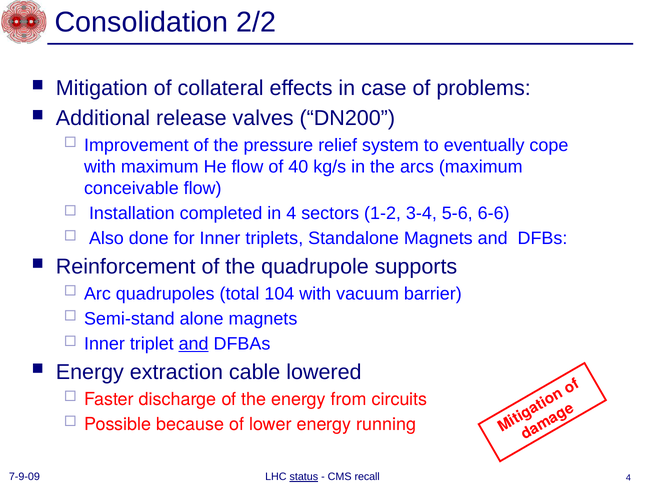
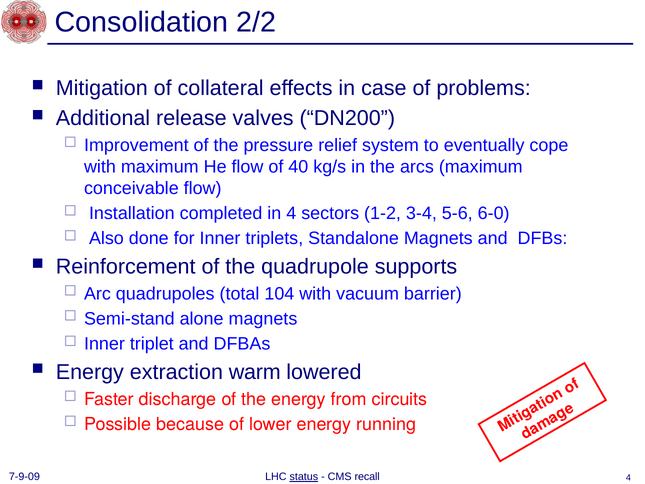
6-6: 6-6 -> 6-0 (494, 213)
and underline: present -> none (194, 344)
cable: cable -> warm (255, 372)
